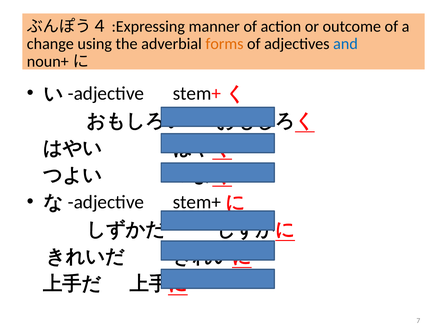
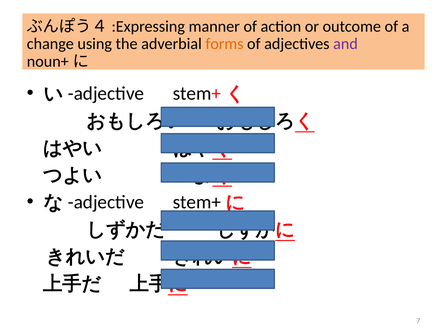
and colour: blue -> purple (345, 44)
